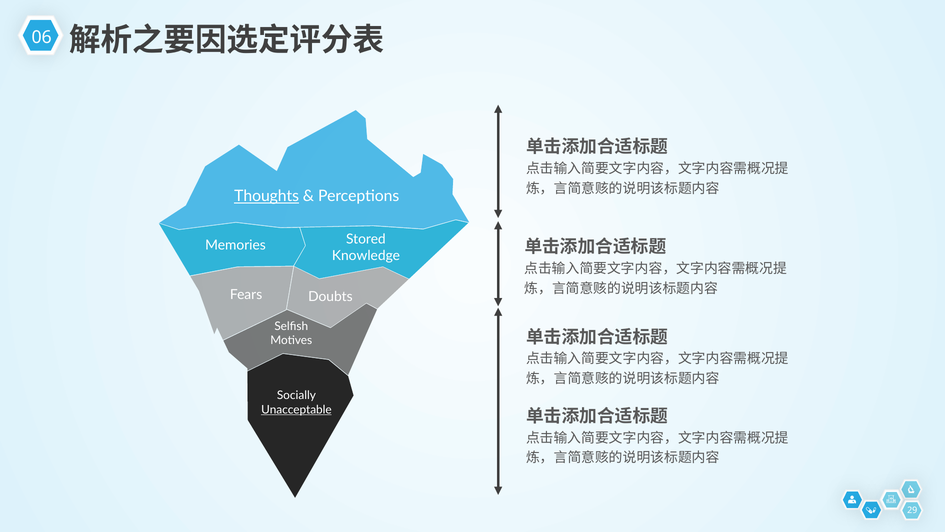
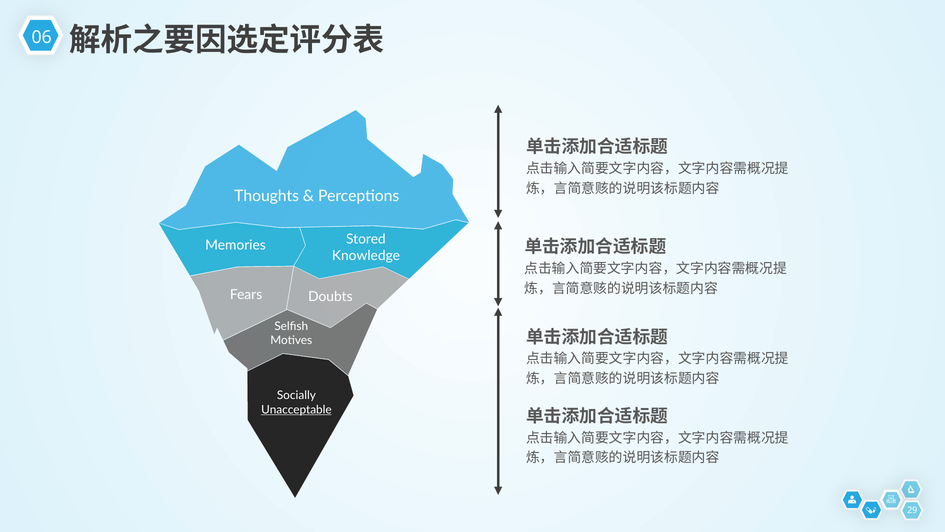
Thoughts underline: present -> none (267, 196)
